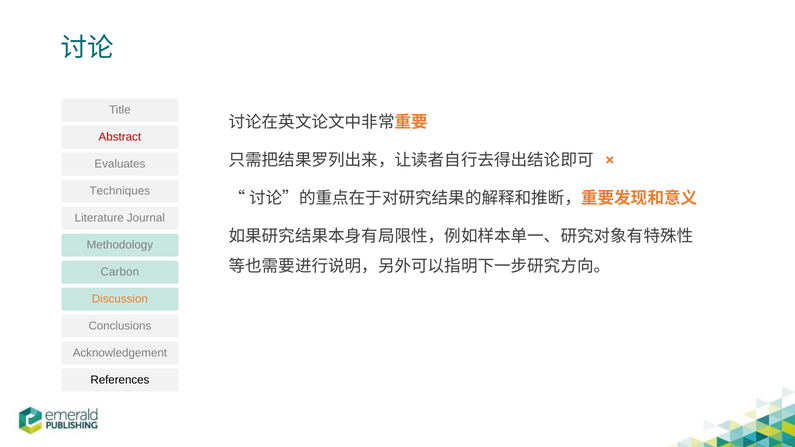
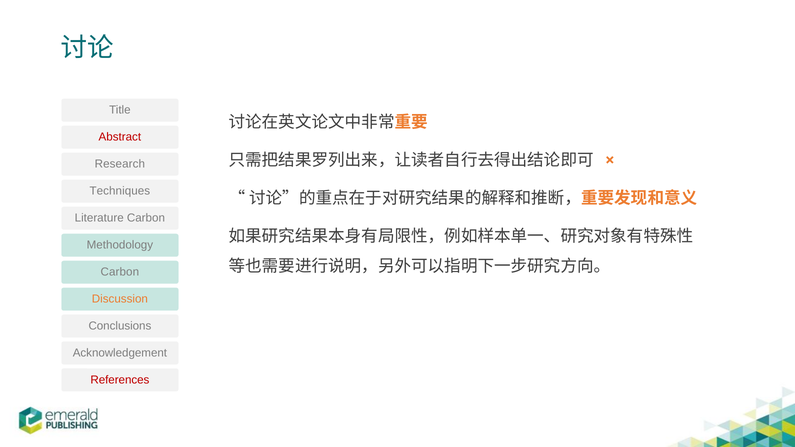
Evaluates: Evaluates -> Research (120, 164)
Literature Journal: Journal -> Carbon (146, 218)
References colour: black -> red (120, 380)
